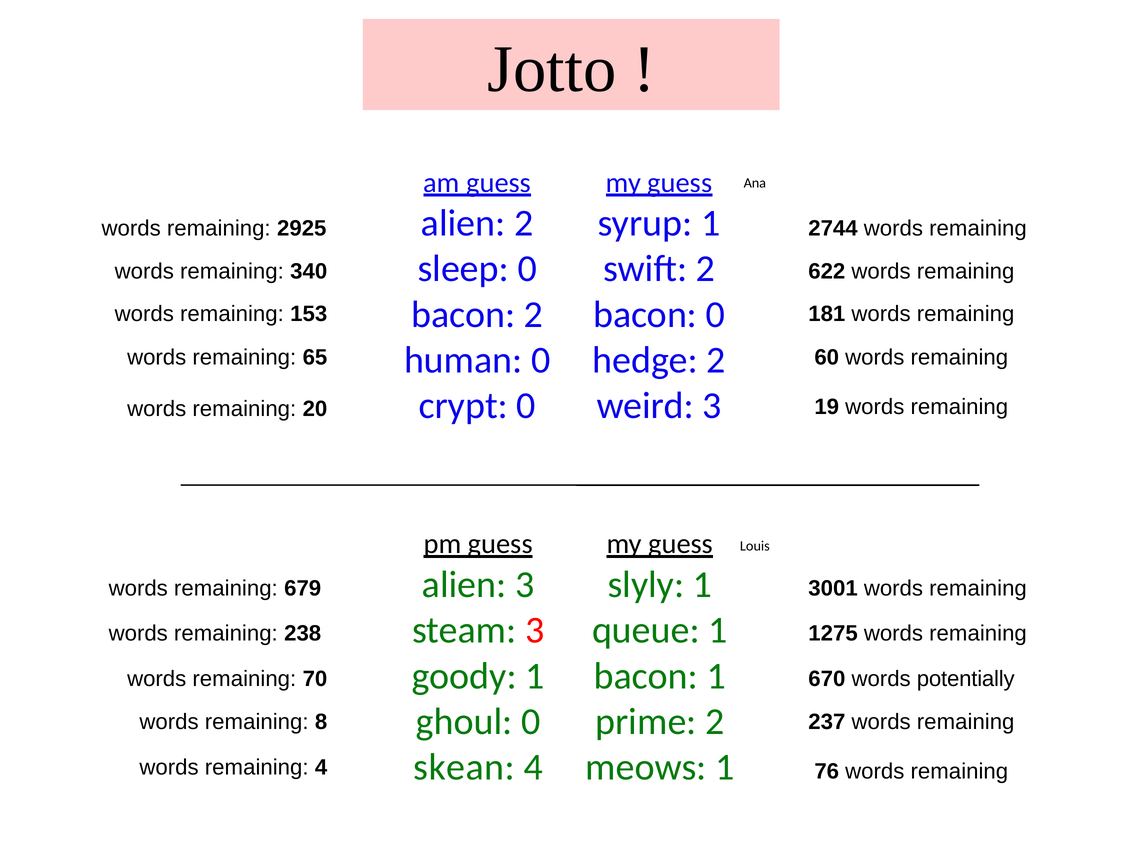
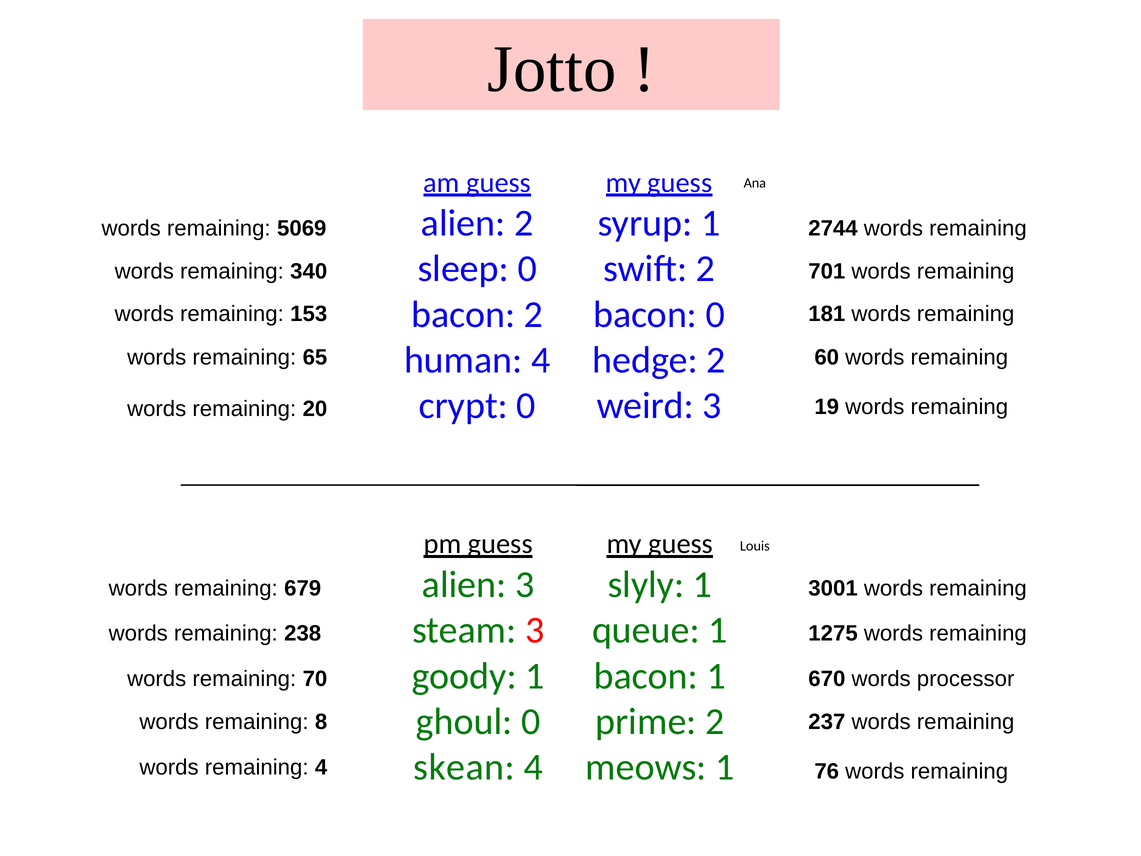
2925: 2925 -> 5069 (302, 228)
622: 622 -> 701 (827, 271)
human 0: 0 -> 4 (541, 360)
potentially: potentially -> processor (966, 679)
